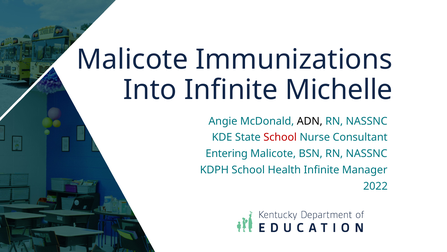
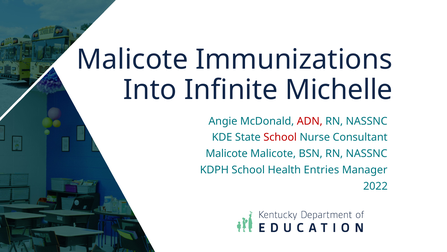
ADN colour: black -> red (310, 121)
Entering: Entering -> Malicote (227, 153)
Health Infinite: Infinite -> Entries (321, 170)
